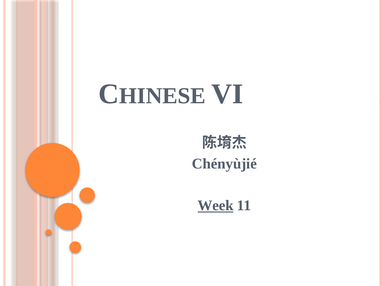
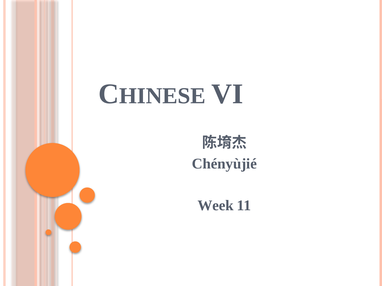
Week underline: present -> none (216, 206)
